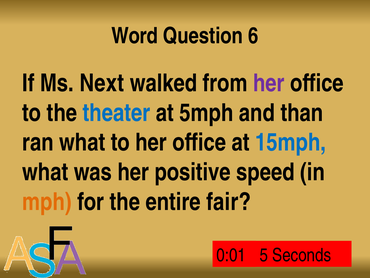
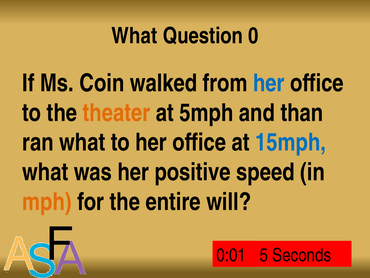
Word: Word -> What (134, 36)
6: 6 -> 0 (253, 36)
Next: Next -> Coin (102, 83)
her colour: purple -> blue (269, 83)
theater colour: blue -> orange (116, 113)
fair: fair -> will (229, 202)
